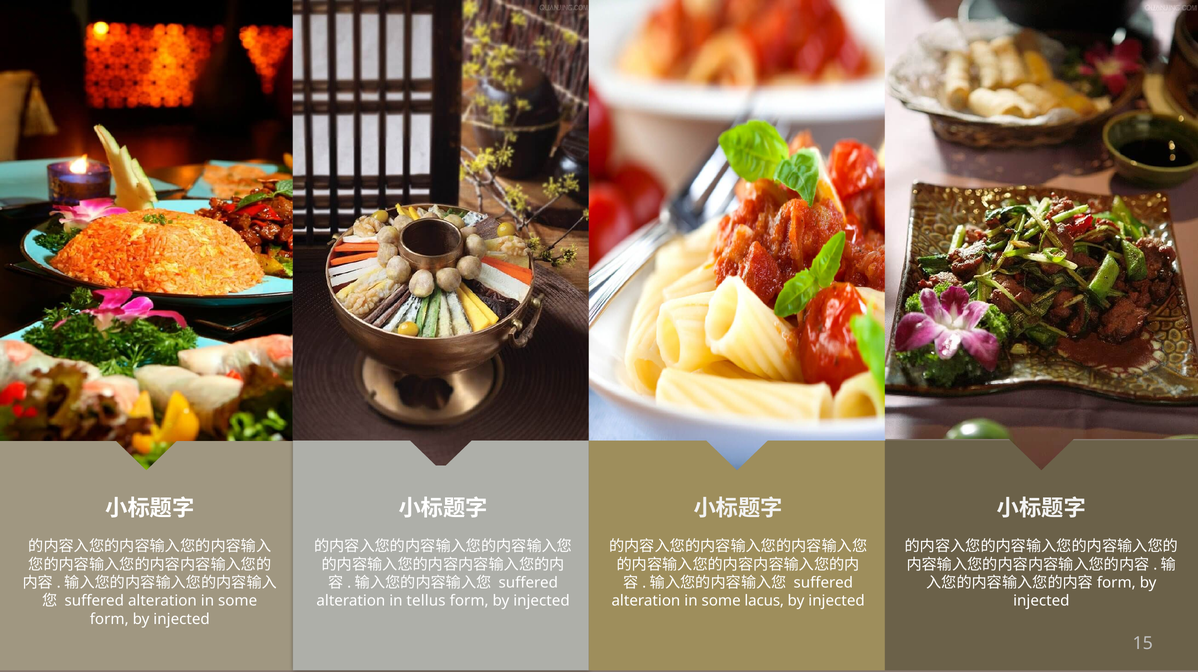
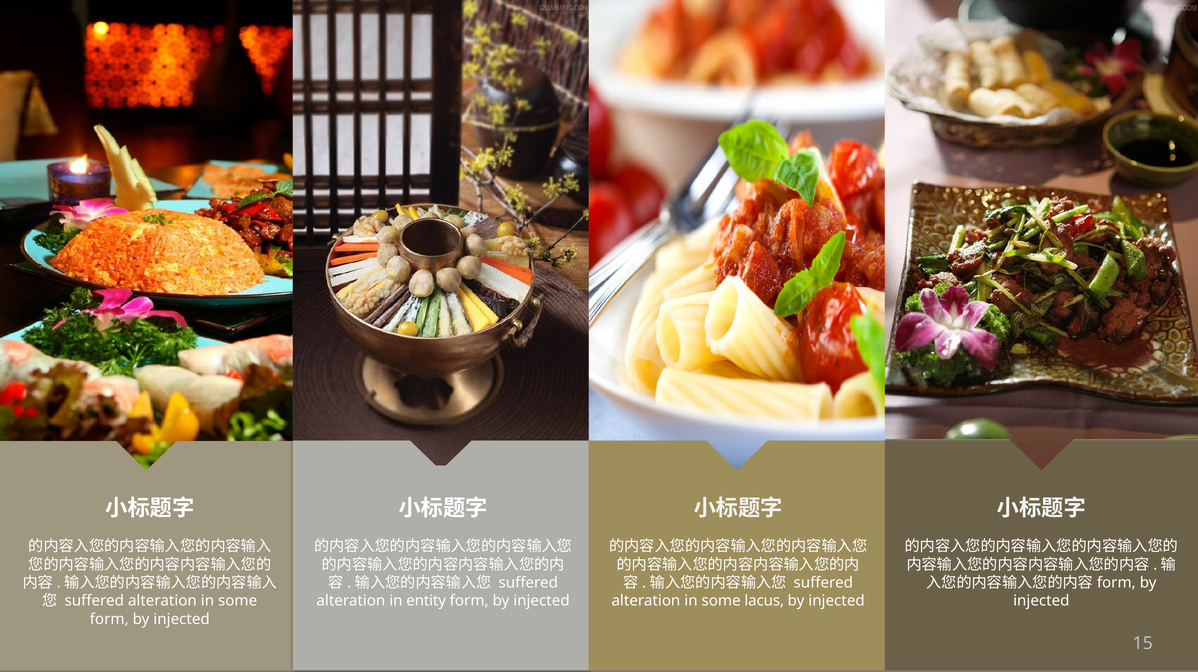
tellus: tellus -> entity (426, 601)
